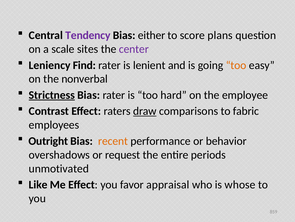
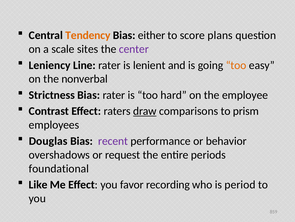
Tendency colour: purple -> orange (88, 35)
Find: Find -> Line (84, 65)
Strictness underline: present -> none (52, 95)
fabric: fabric -> prism (246, 111)
Outright: Outright -> Douglas (48, 141)
recent colour: orange -> purple (113, 141)
unmotivated: unmotivated -> foundational (59, 168)
appraisal: appraisal -> recording (168, 184)
whose: whose -> period (240, 184)
